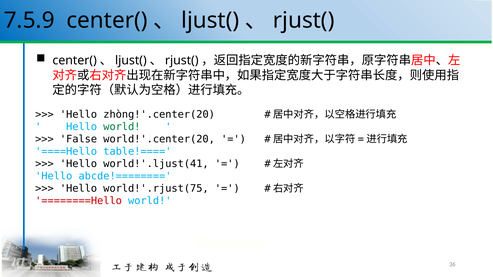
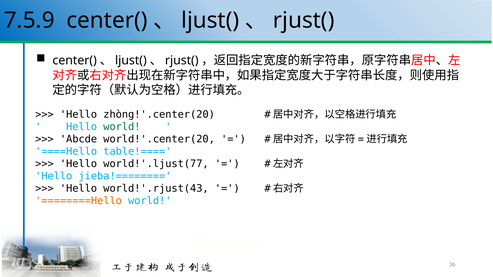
False: False -> Abcde (79, 139)
world!'.ljust(41: world!'.ljust(41 -> world!'.ljust(77 (156, 164)
abcde!========: abcde!======== -> jieba!======== (125, 176)
world!'.rjust(75: world!'.rjust(75 -> world!'.rjust(43 (156, 189)
========Hello colour: red -> orange (79, 201)
